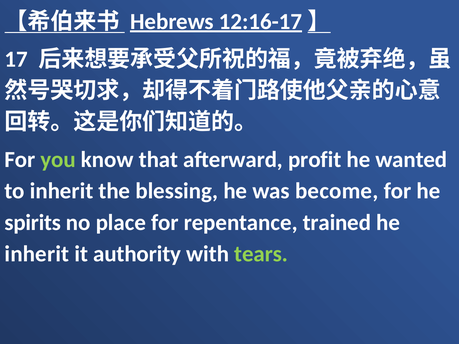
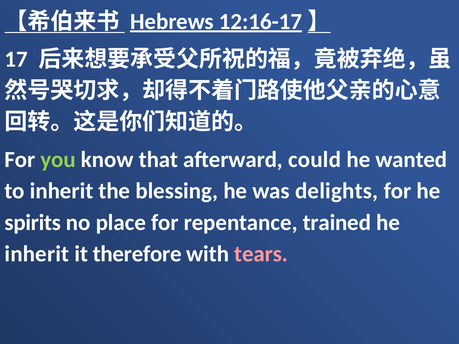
profit: profit -> could (315, 160)
become: become -> delights (337, 191)
authority: authority -> therefore (137, 254)
tears colour: light green -> pink (261, 254)
